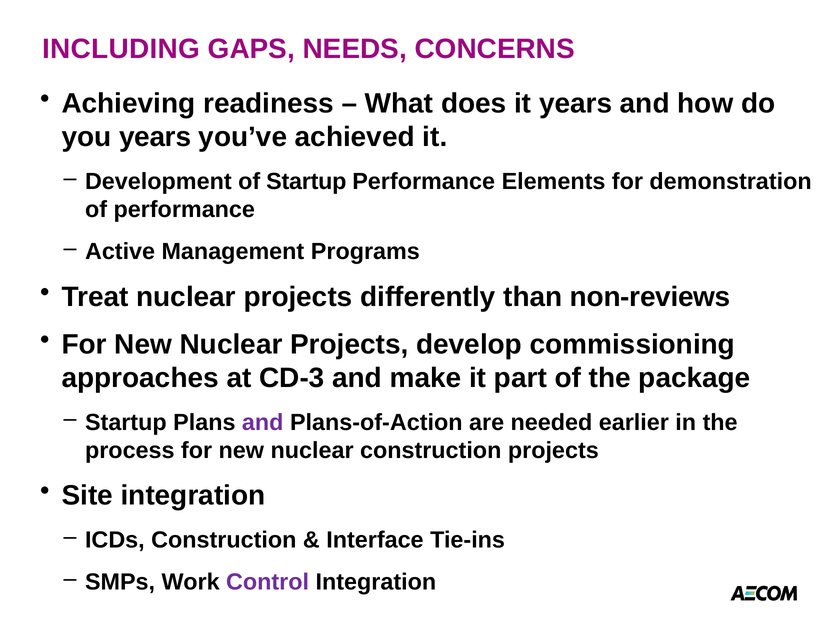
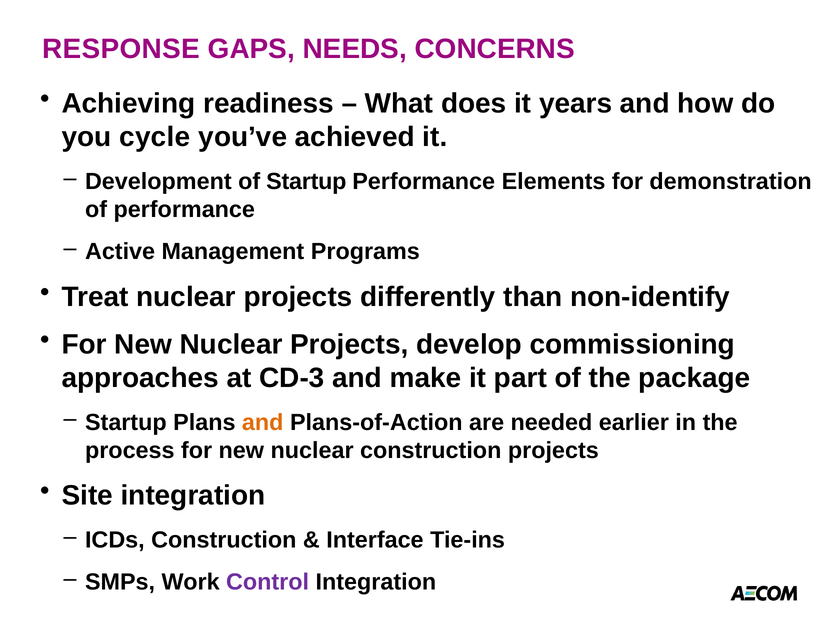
INCLUDING: INCLUDING -> RESPONSE (121, 49)
you years: years -> cycle (155, 137)
non-reviews: non-reviews -> non-identify (650, 297)
and colour: purple -> orange (263, 422)
